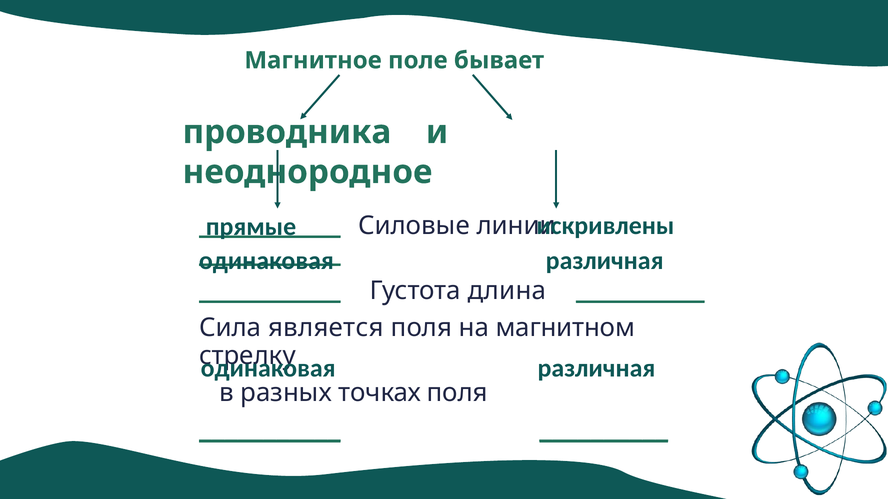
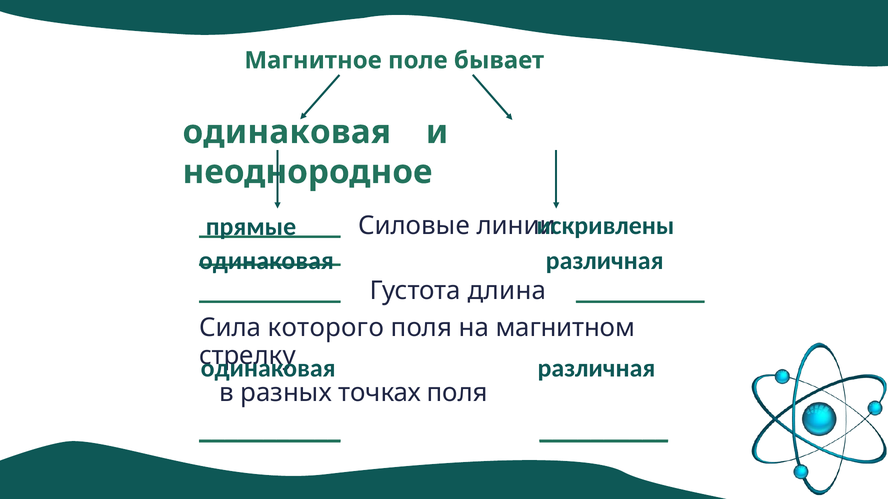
проводника: проводника -> одинаковая (287, 132)
является: является -> которого (326, 328)
